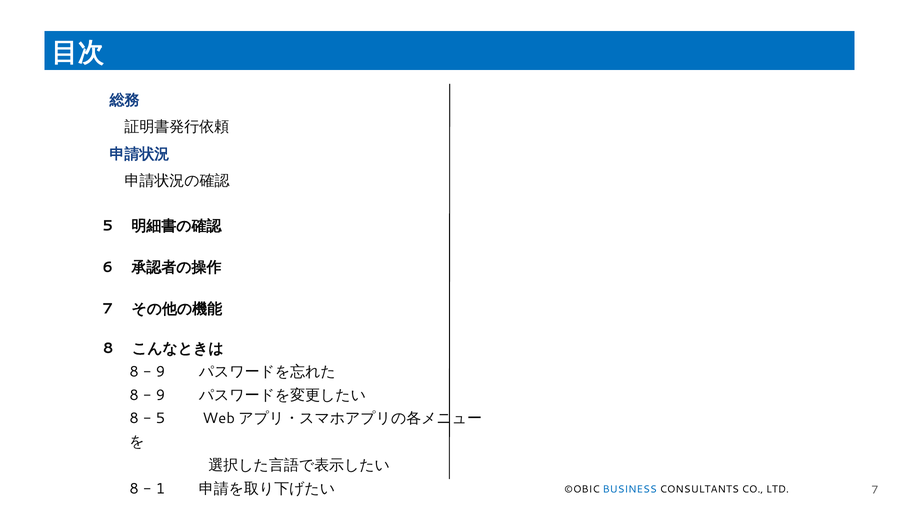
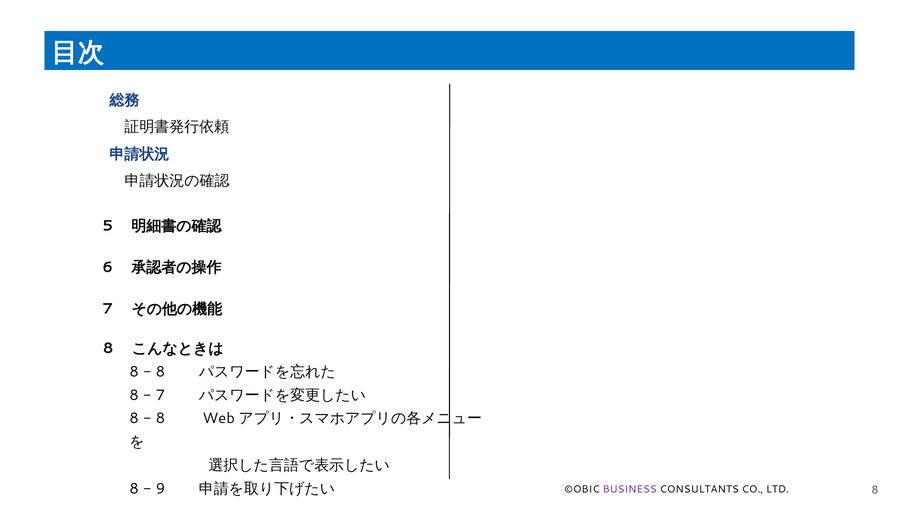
9: 9 -> 8 (160, 372)
9: 9 -> 7 (160, 395)
5: 5 -> 8 (160, 419)
1: 1 -> 9 (160, 489)
BUSINESS colour: blue -> purple (630, 490)
LTD 7: 7 -> 8 (875, 490)
